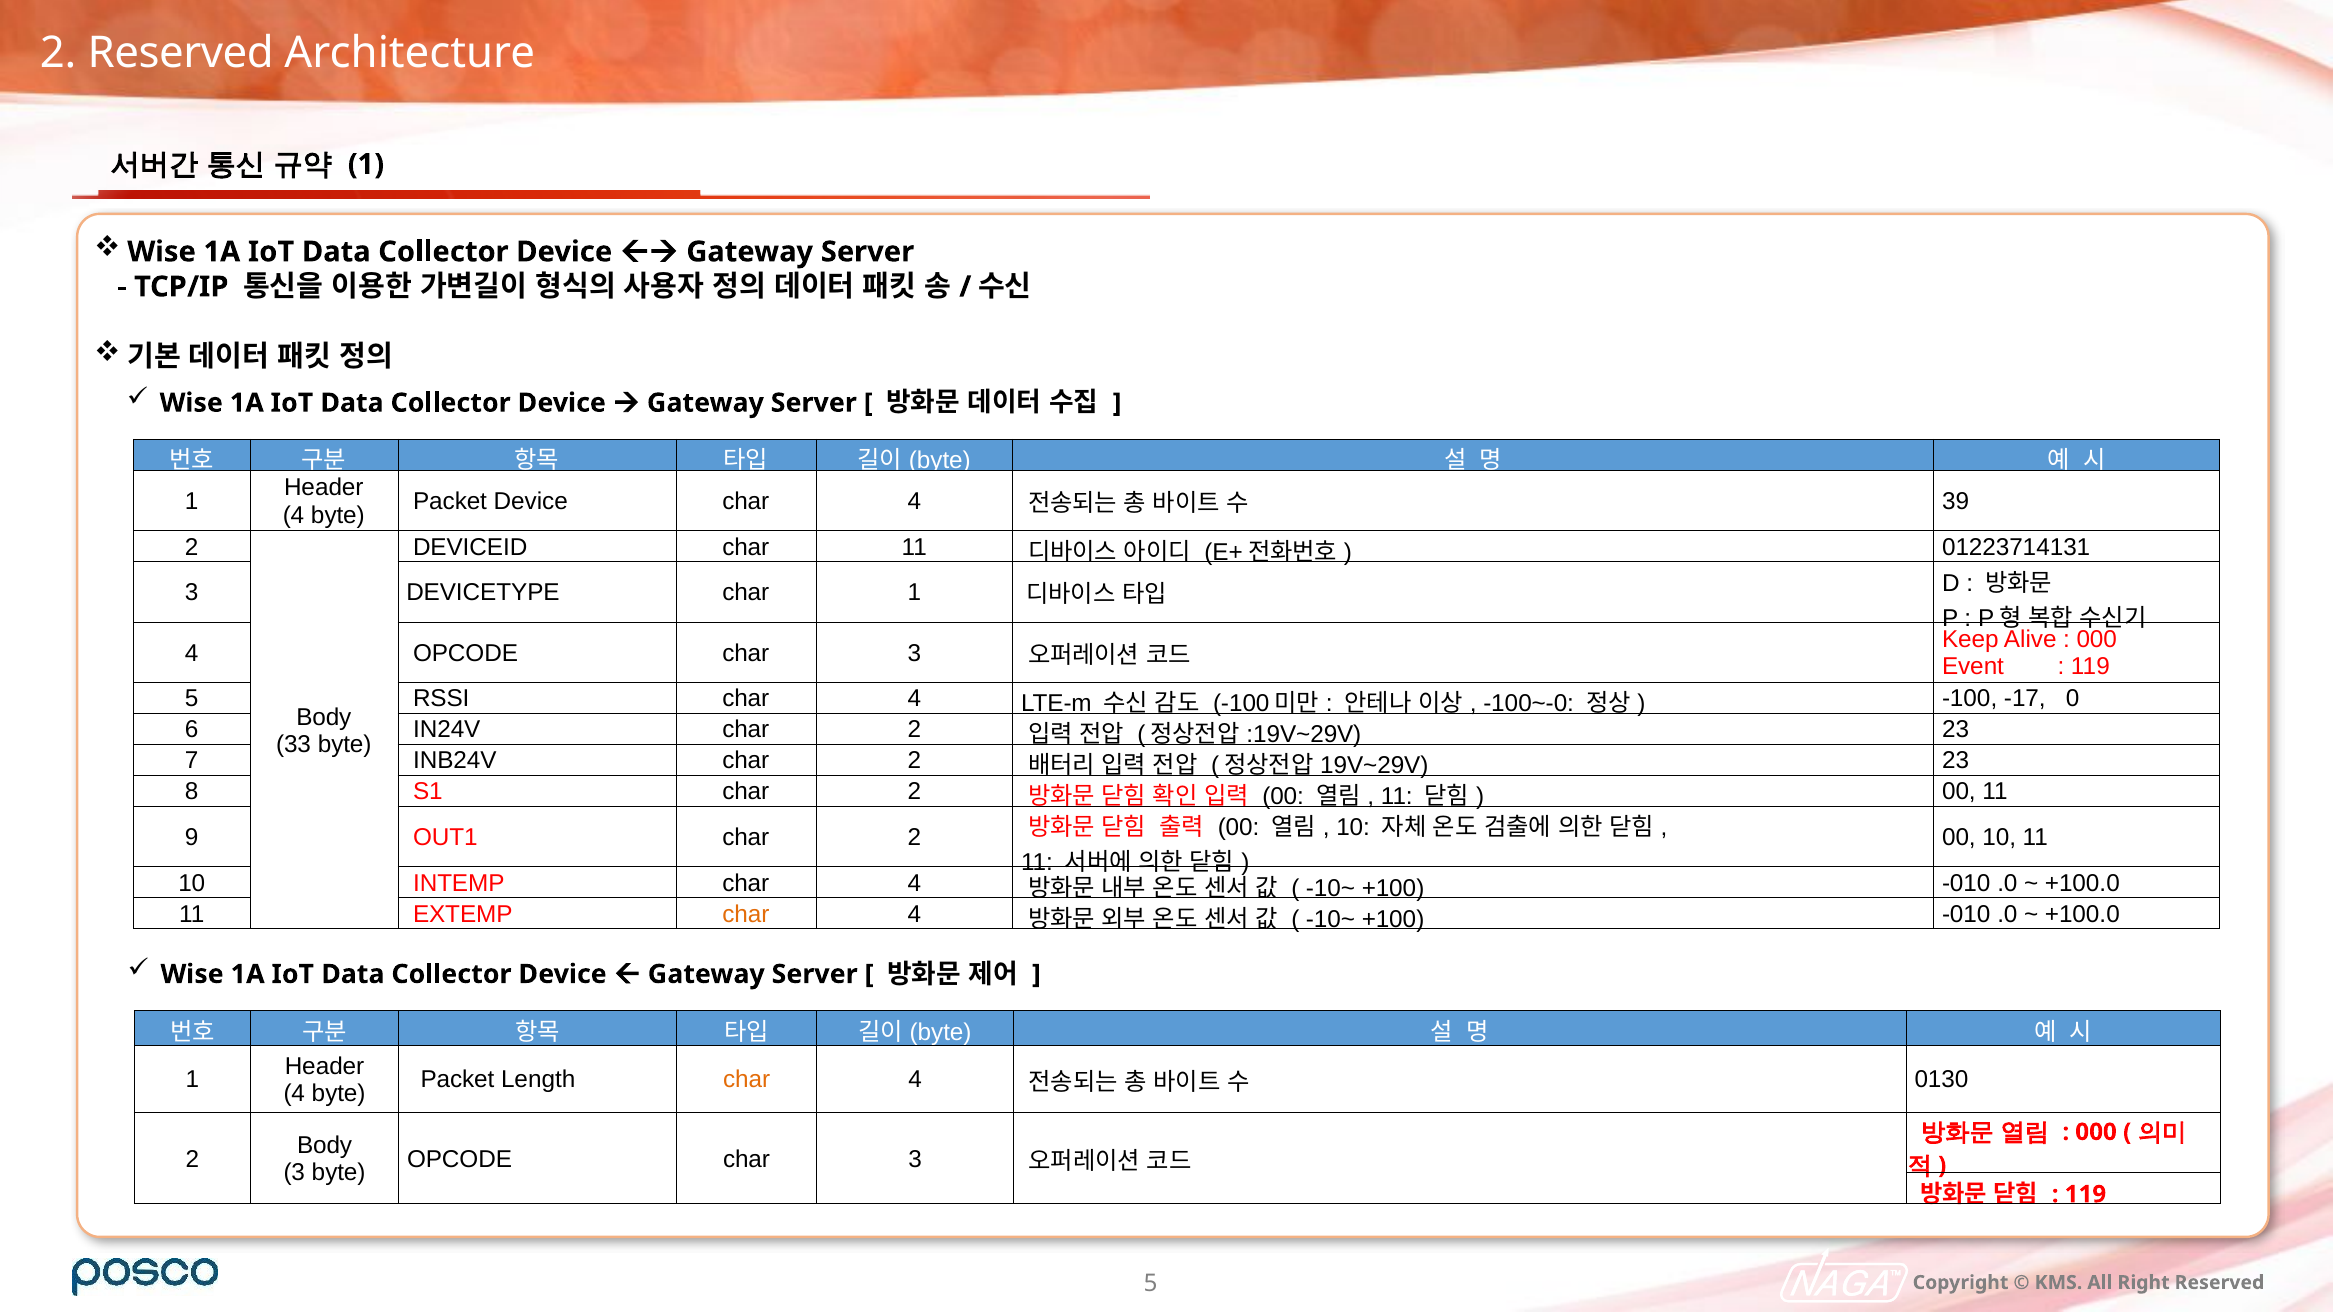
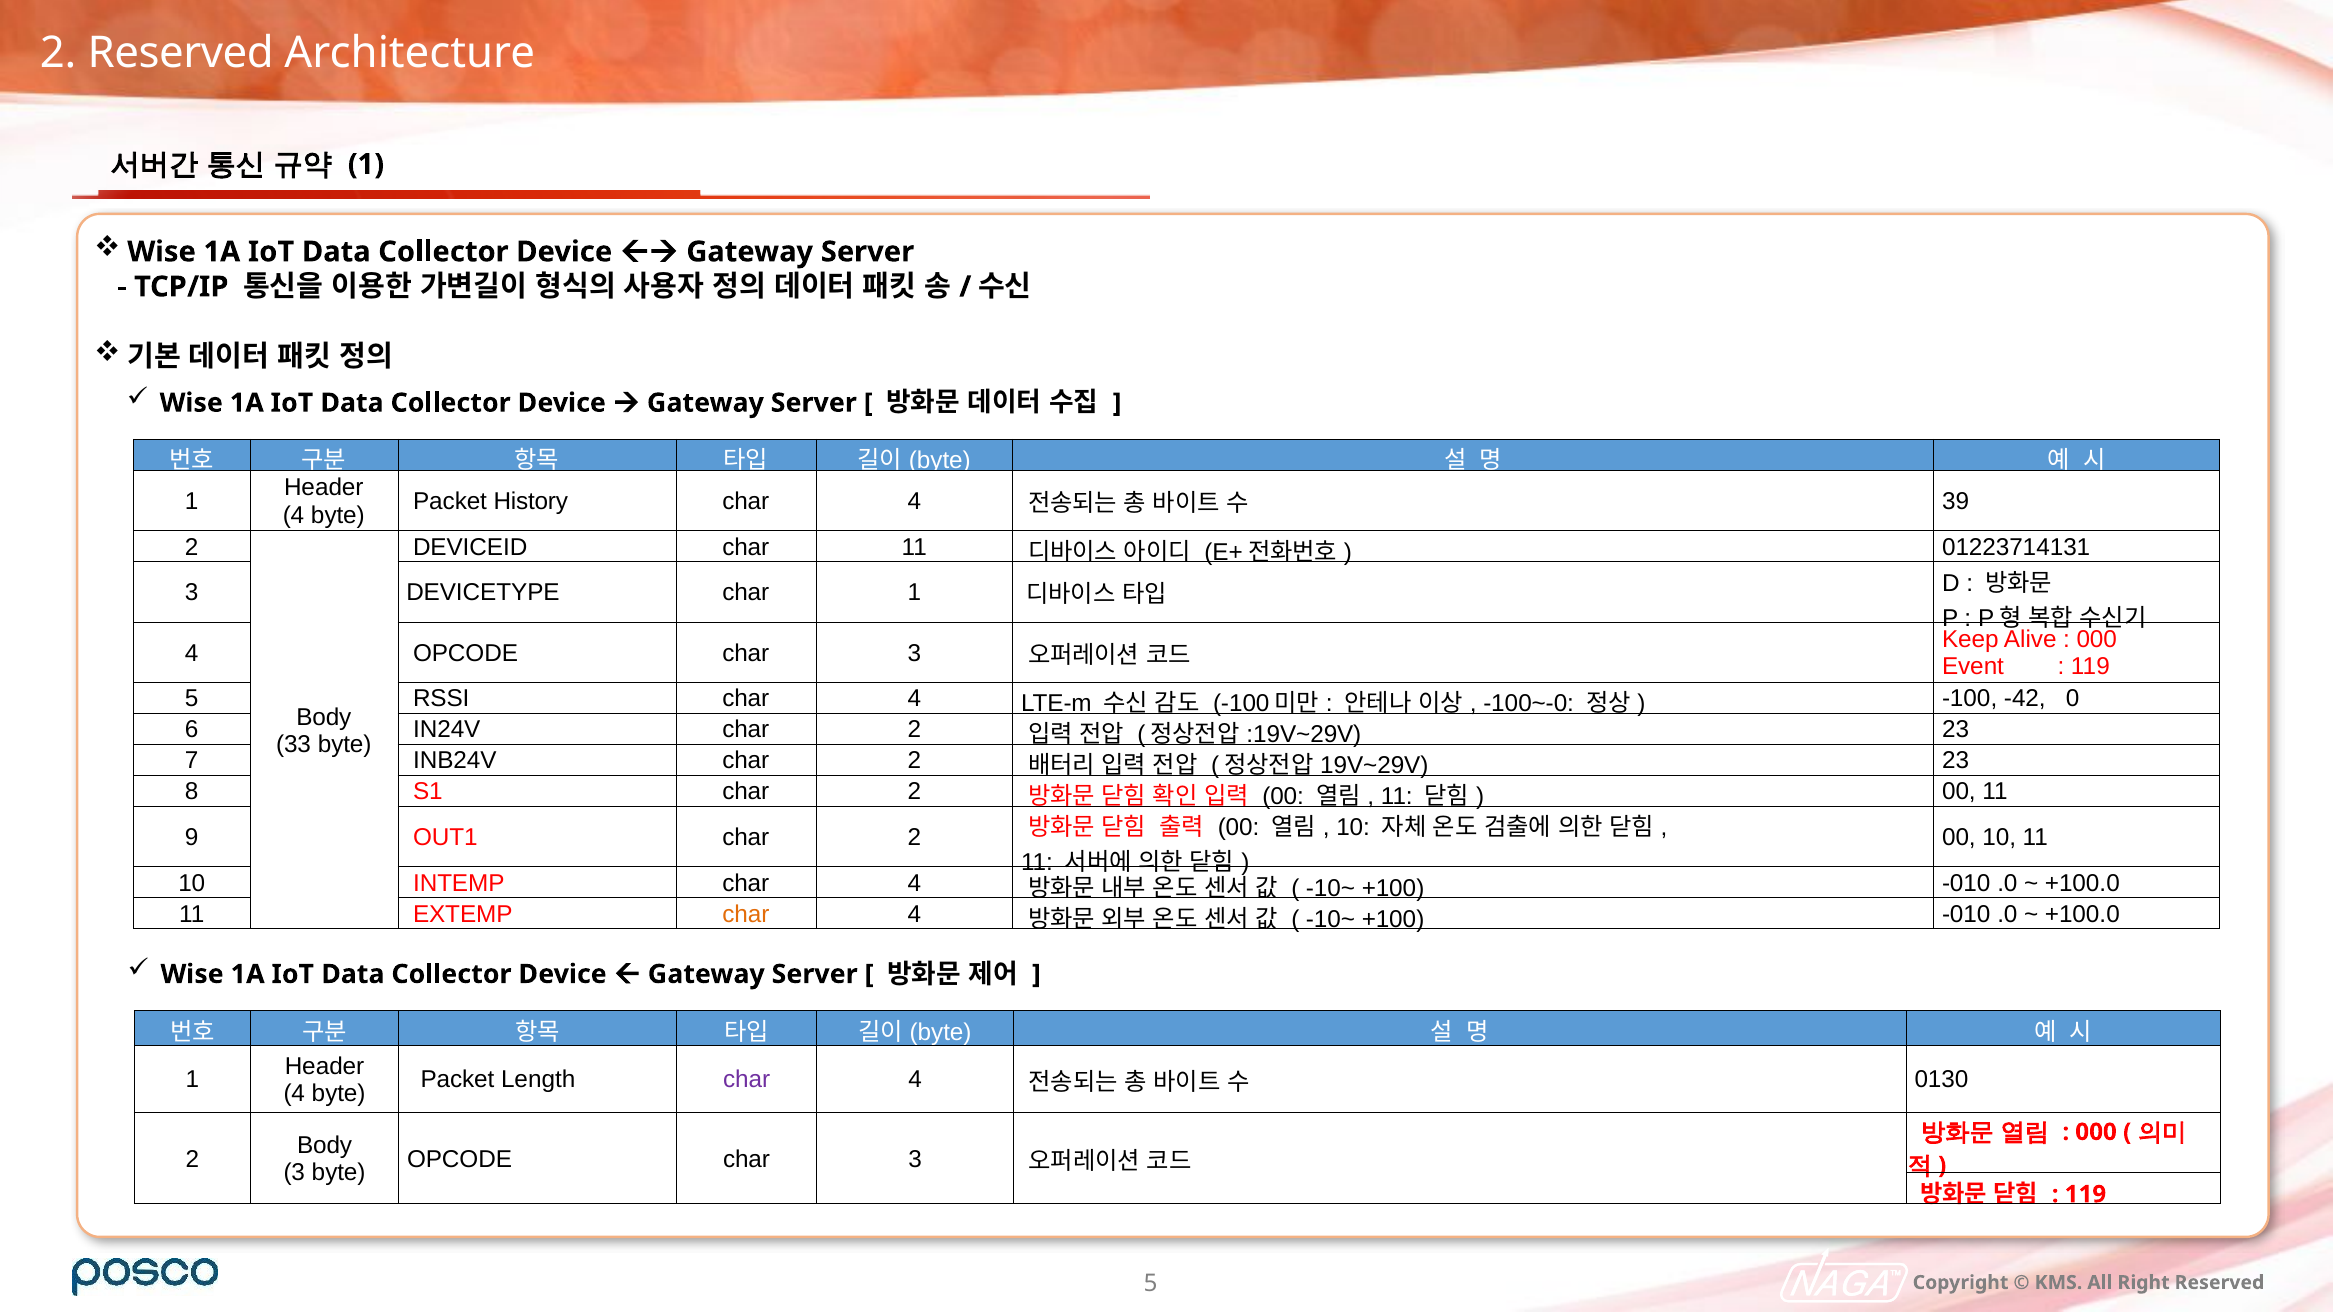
Packet Device: Device -> History (531, 502)
-17: -17 -> -42 (2025, 699)
char colour: orange -> purple (747, 1080)
